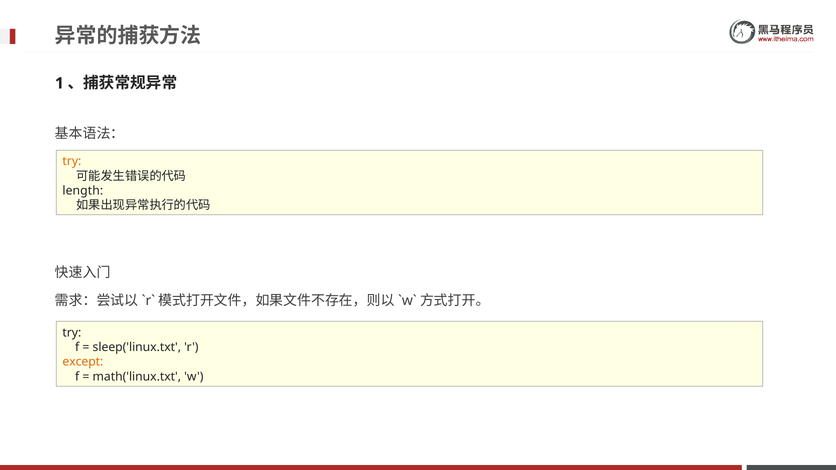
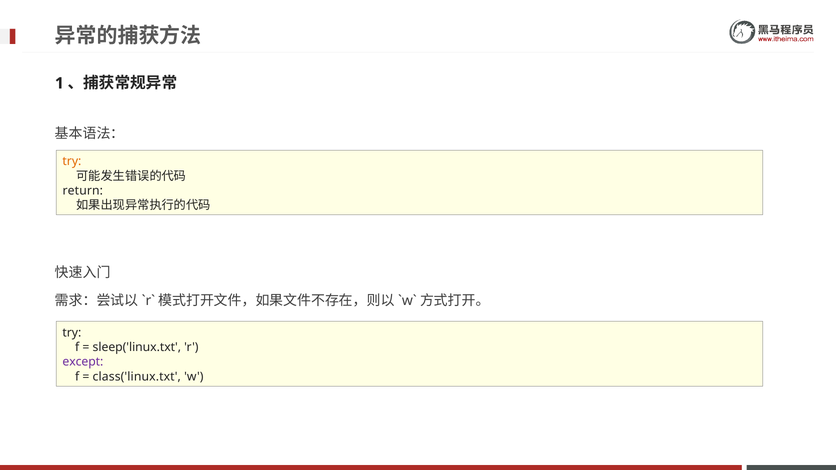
length: length -> return (83, 191)
except colour: orange -> purple (83, 362)
math('linux.txt: math('linux.txt -> class('linux.txt (137, 377)
